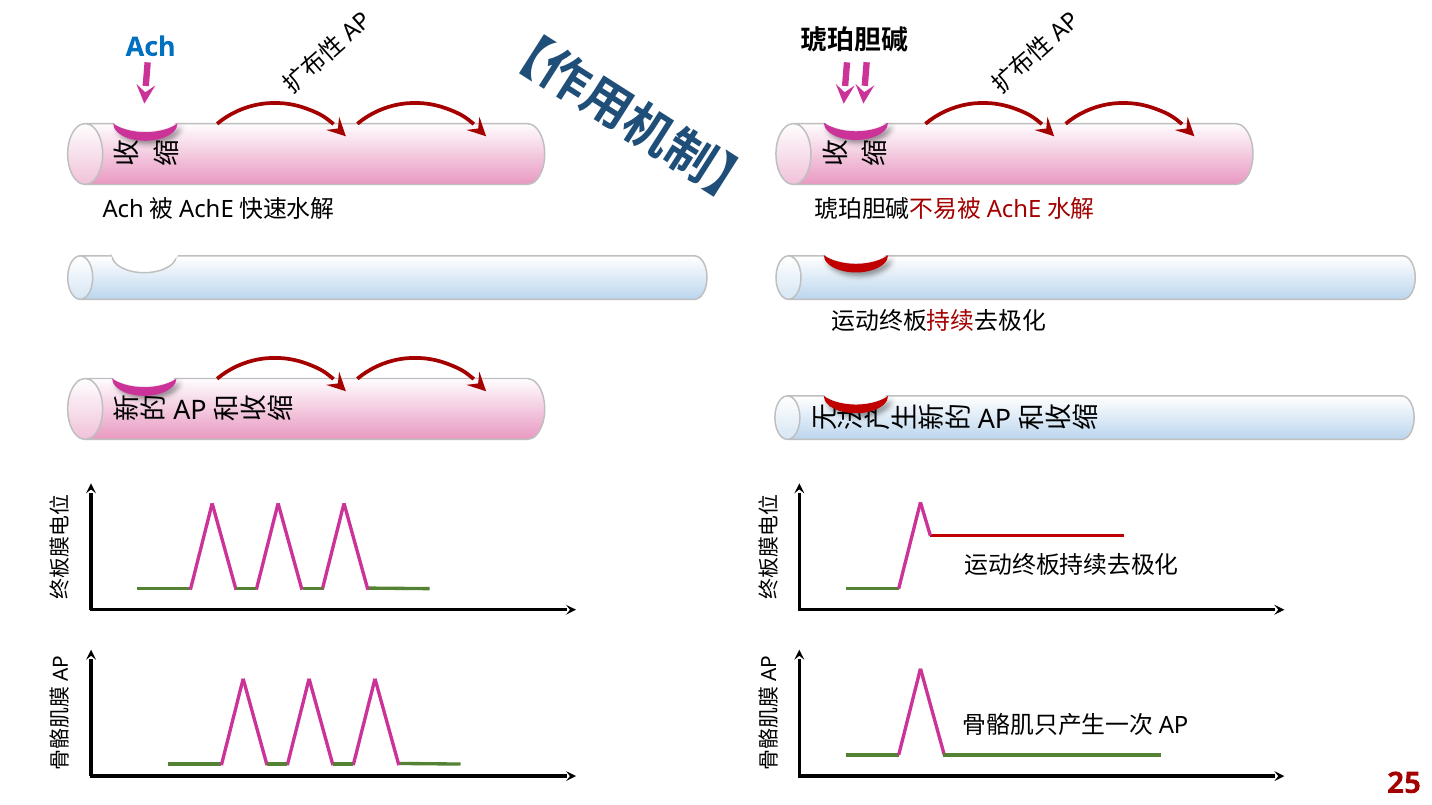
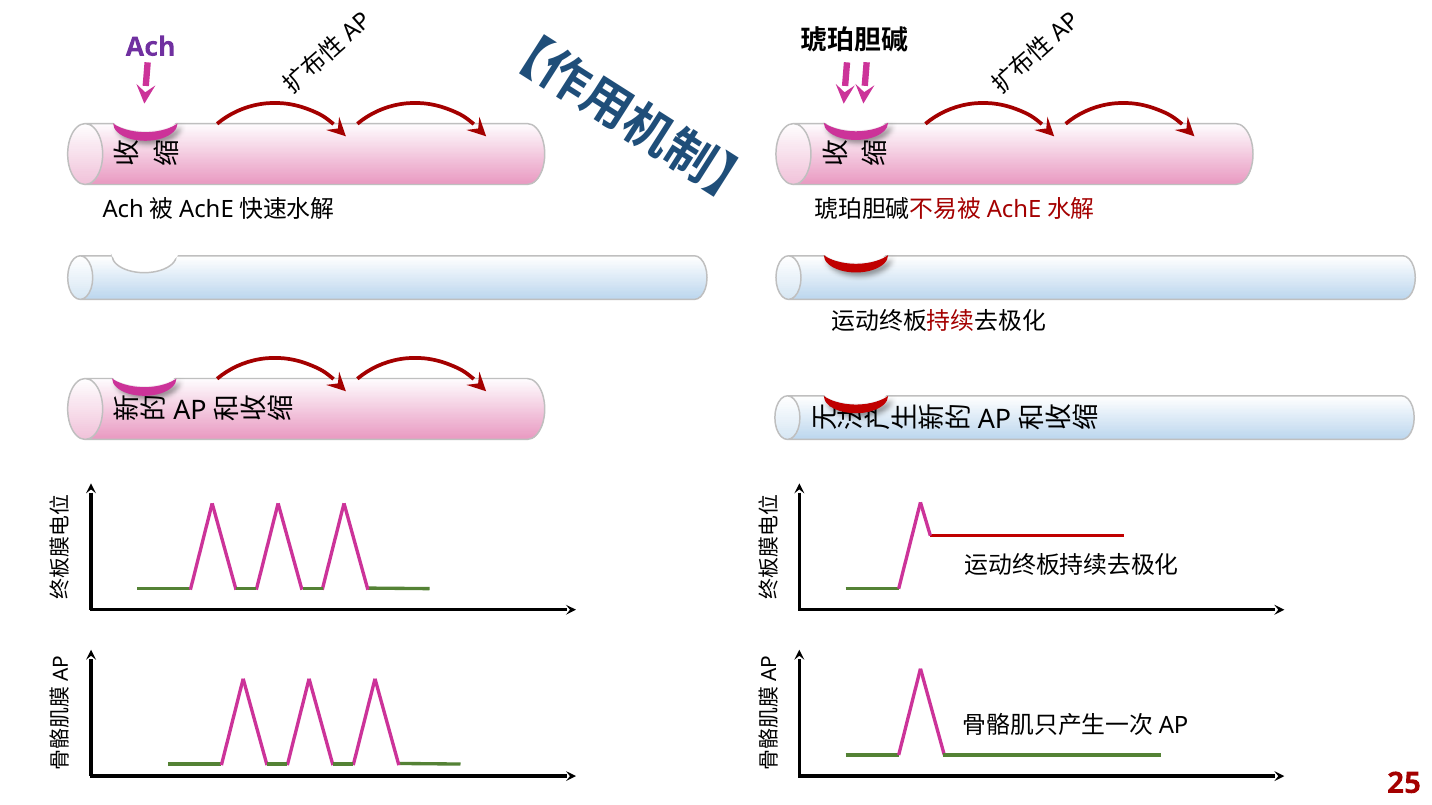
Ach colour: blue -> purple (151, 47)
